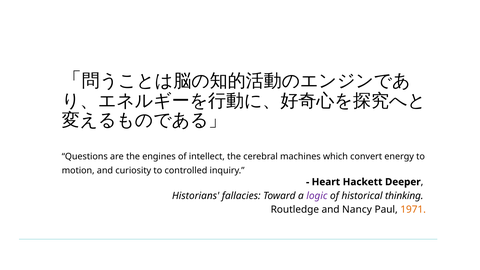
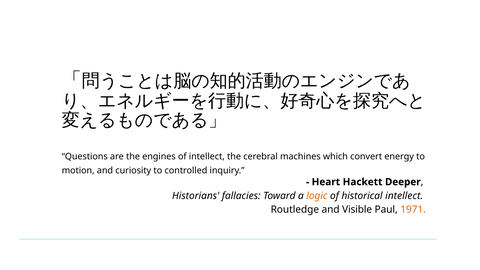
logic colour: purple -> orange (317, 196)
historical thinking: thinking -> intellect (404, 196)
Nancy: Nancy -> Visible (357, 210)
